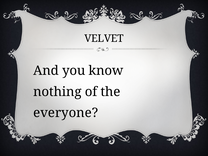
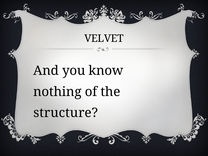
everyone: everyone -> structure (66, 113)
